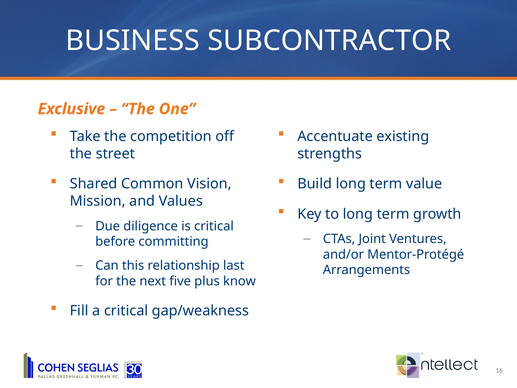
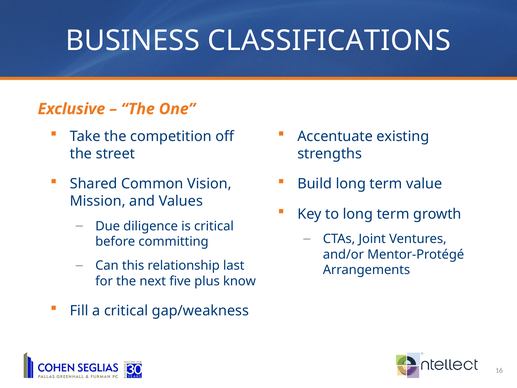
SUBCONTRACTOR: SUBCONTRACTOR -> CLASSIFICATIONS (329, 41)
